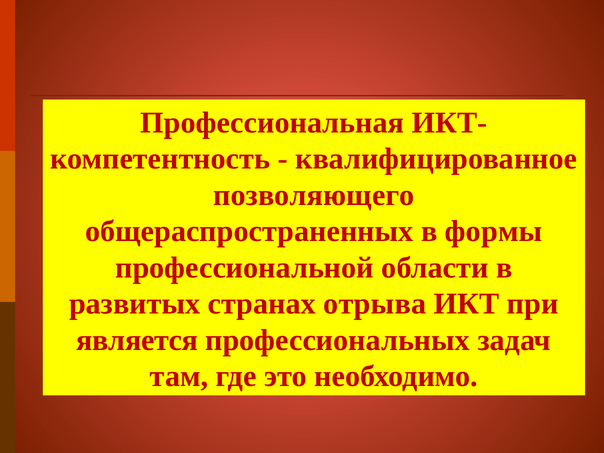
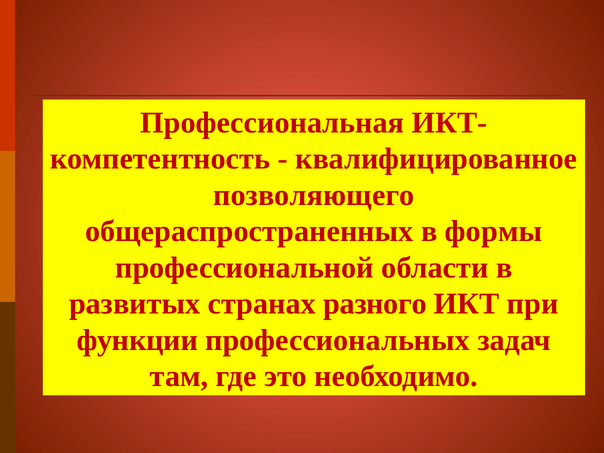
отрыва: отрыва -> разного (375, 304)
является: является -> функции (137, 340)
